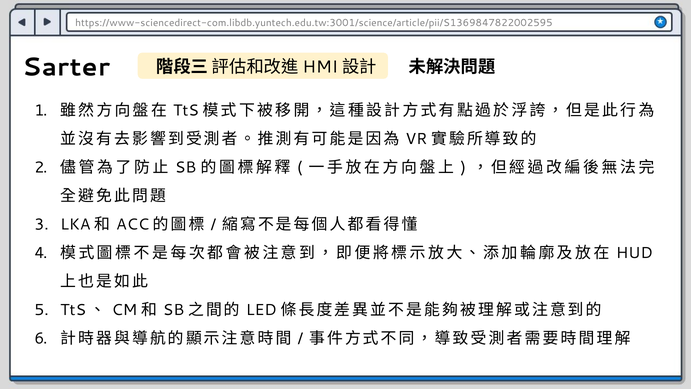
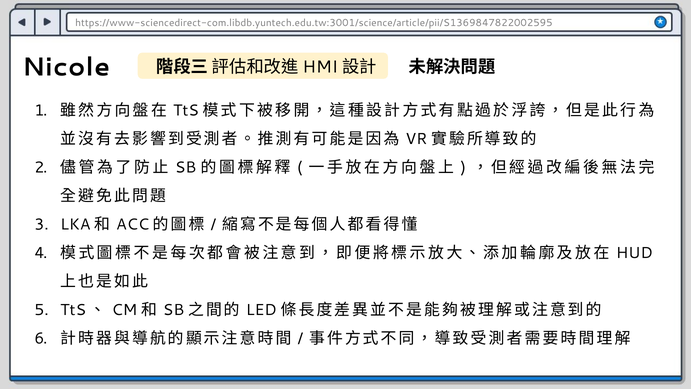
Sarter: Sarter -> Nicole (66, 67)
